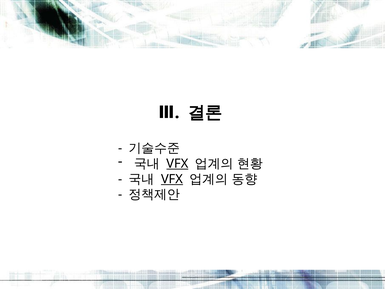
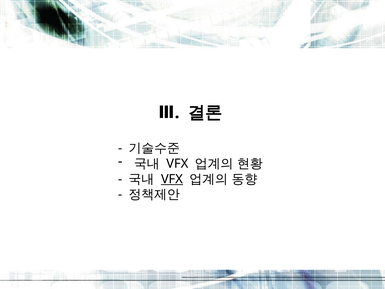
VFX underline: present -> none (177, 163)
